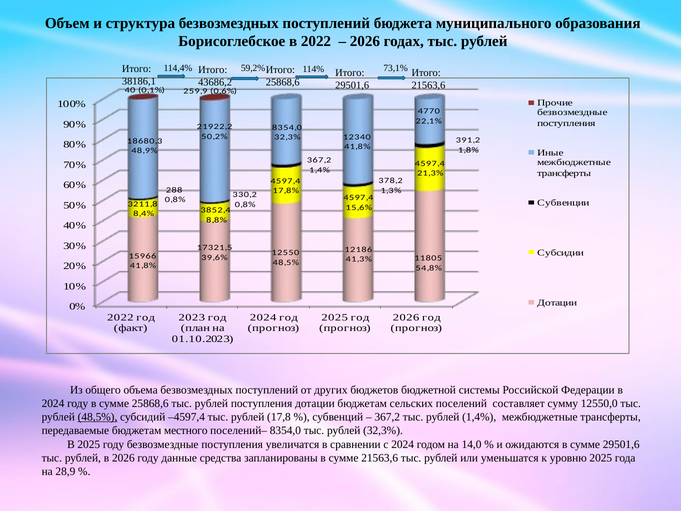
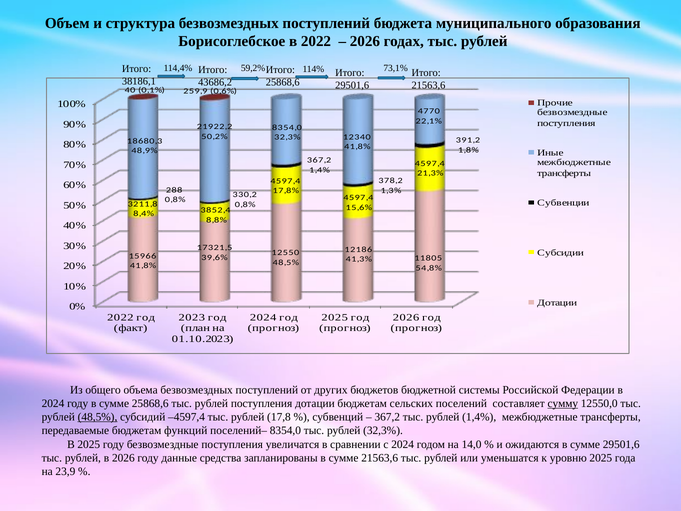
сумму underline: none -> present (563, 403)
местного: местного -> функций (186, 430)
28,9: 28,9 -> 23,9 (65, 471)
